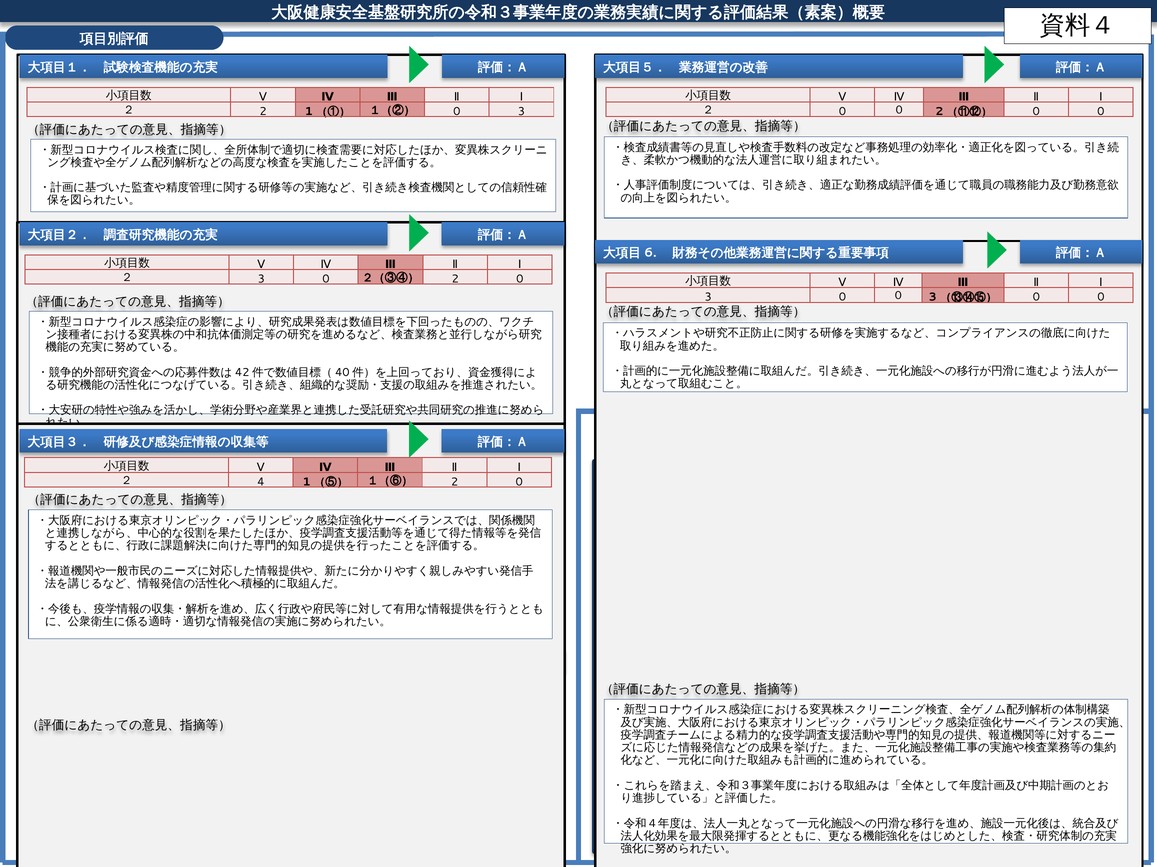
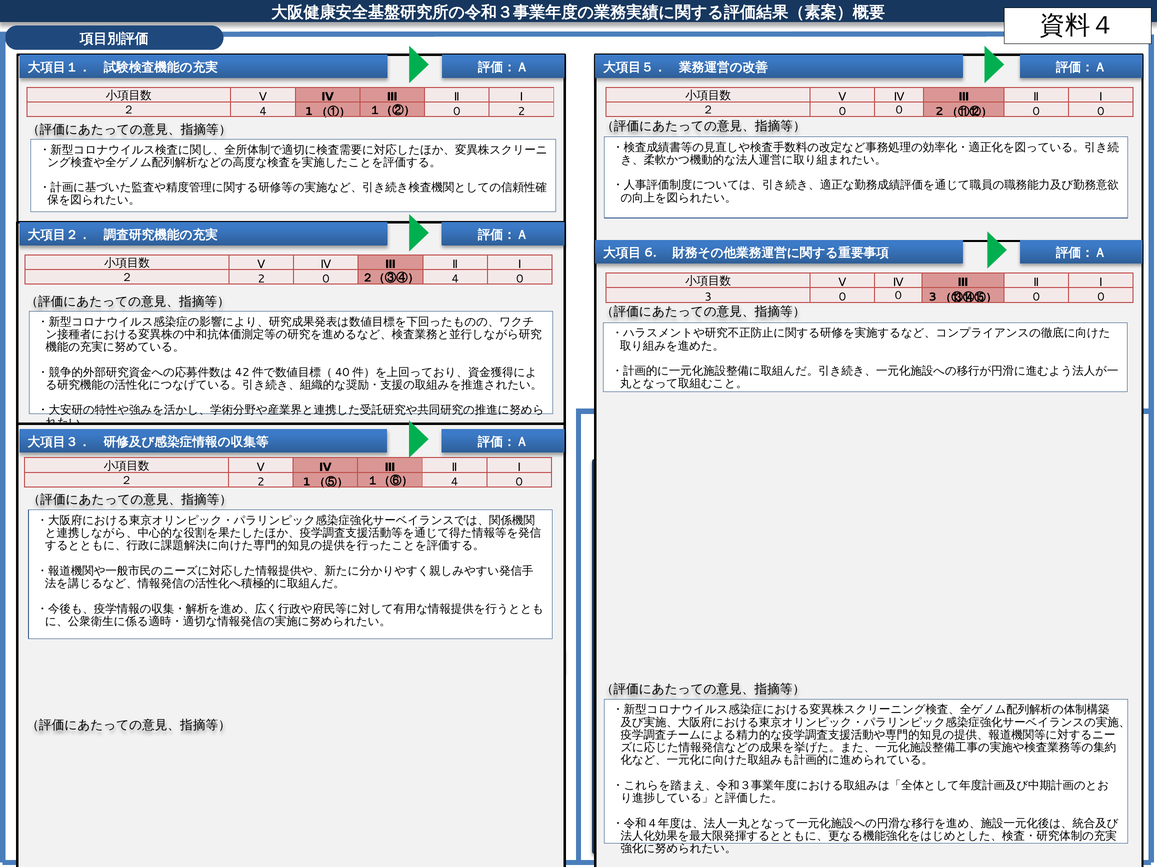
２ 2: 2 -> 4 (263, 112)
0 3: 3 -> 2 (521, 112)
3: 3 -> 2 (261, 279)
２（③④） 2: 2 -> 4 (455, 279)
4: 4 -> 2 (261, 482)
１（⑥） 2: 2 -> 4 (455, 482)
